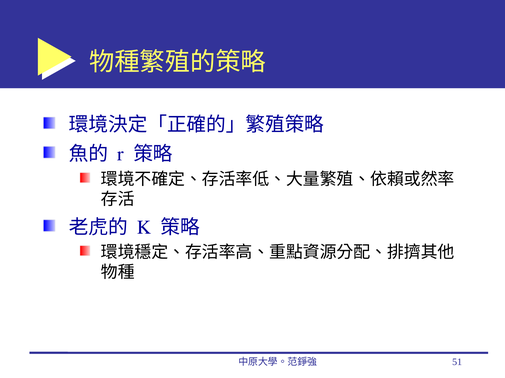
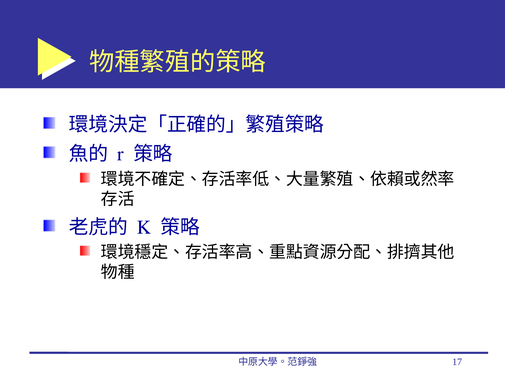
51: 51 -> 17 (457, 363)
